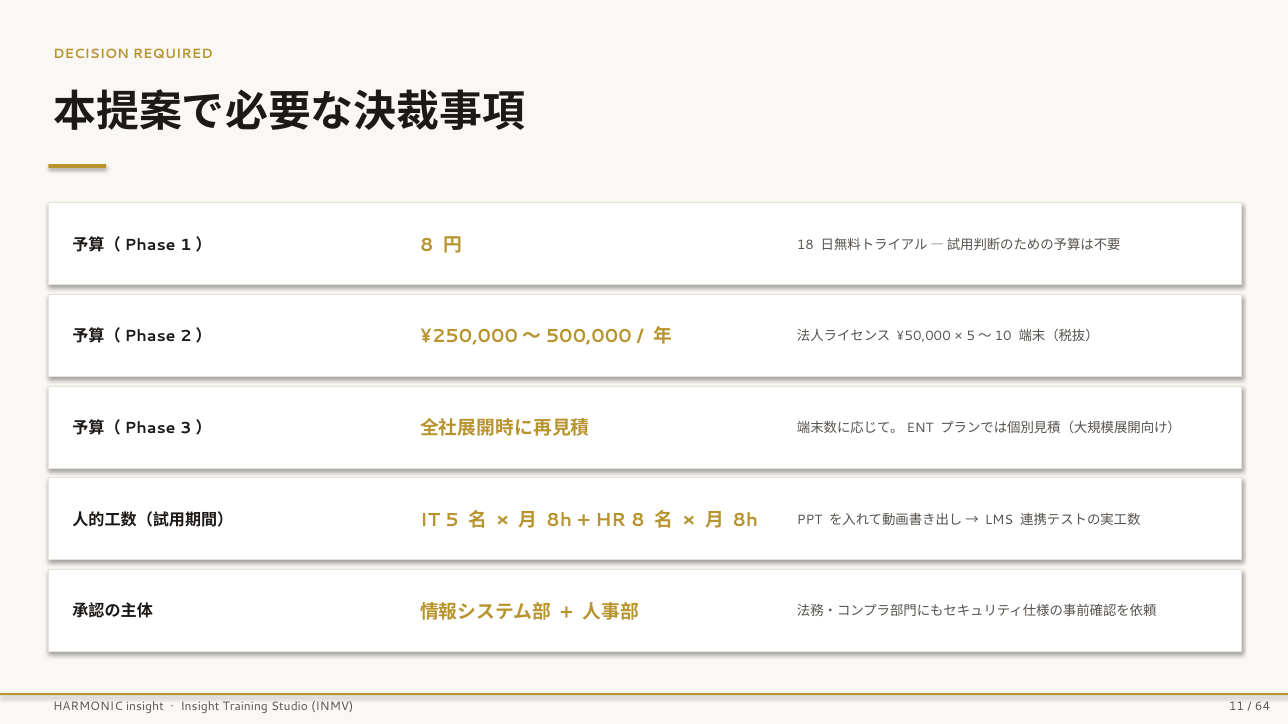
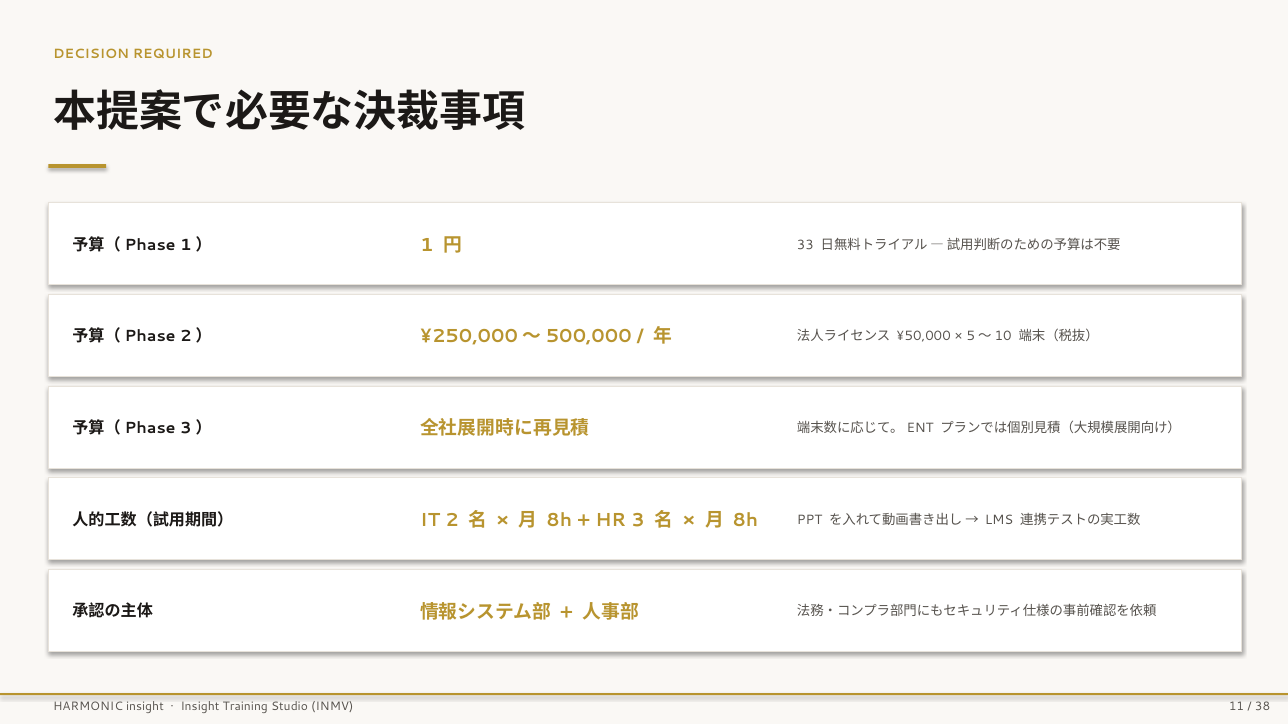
1） 8: 8 -> 1 (427, 245)
18: 18 -> 33 (805, 245)
5: 5 -> 2 (452, 520)
HR 8: 8 -> 3 (638, 520)
64: 64 -> 38 (1263, 707)
